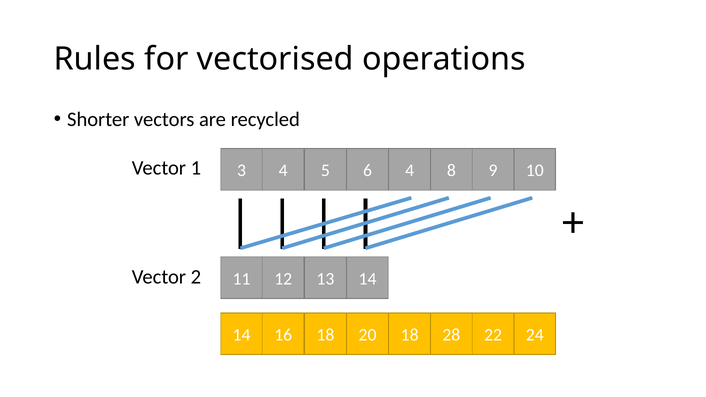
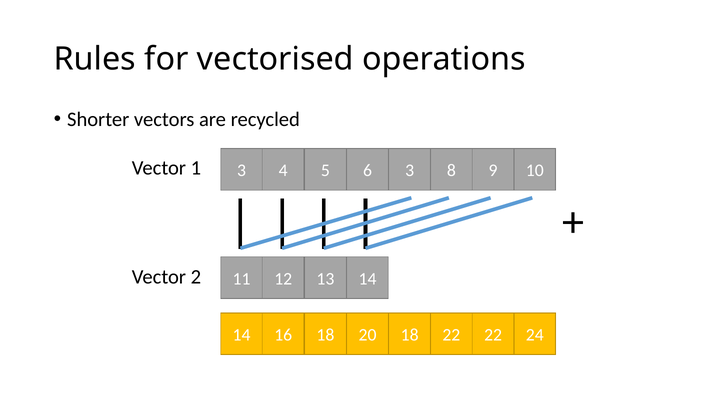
6 4: 4 -> 3 (410, 171)
18 28: 28 -> 22 (451, 335)
